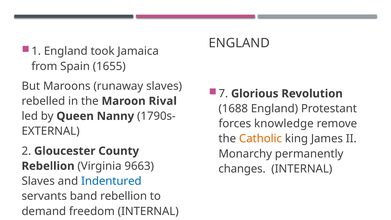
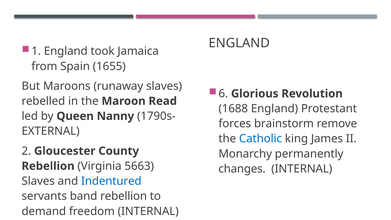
7: 7 -> 6 (223, 94)
Rival: Rival -> Read (163, 101)
knowledge: knowledge -> brainstorm (284, 124)
Catholic colour: orange -> blue (261, 139)
9663: 9663 -> 5663 (139, 166)
